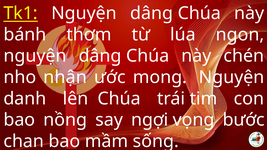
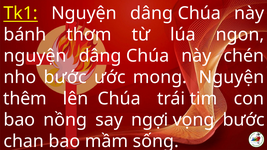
nho nhận: nhận -> bước (65, 77)
danh: danh -> thêm (25, 99)
